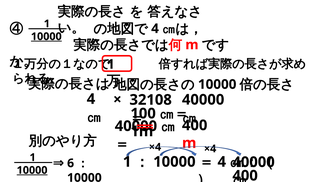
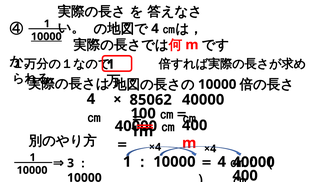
32108: 32108 -> 85062 (151, 100)
6: 6 -> 3 (71, 163)
10000 underline: present -> none (32, 170)
